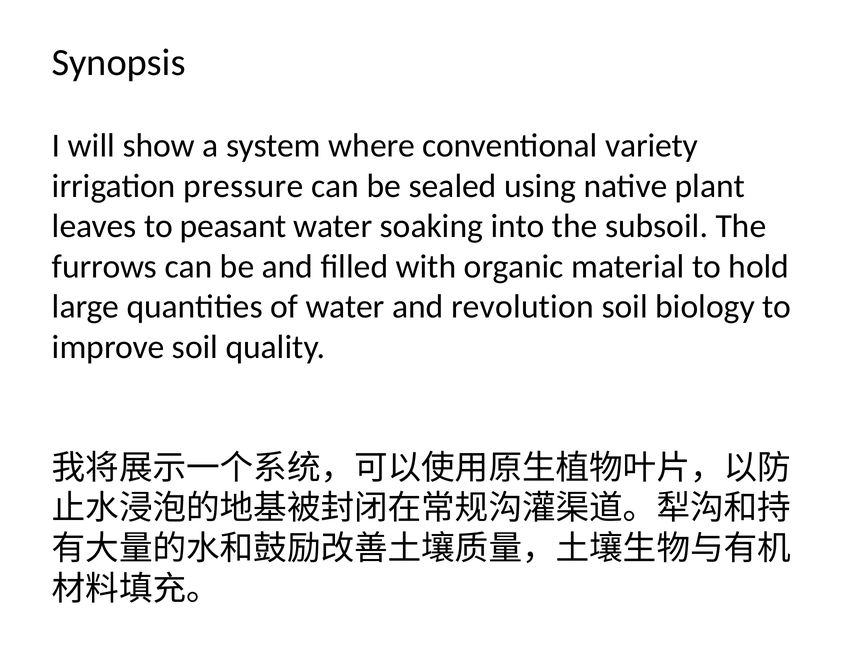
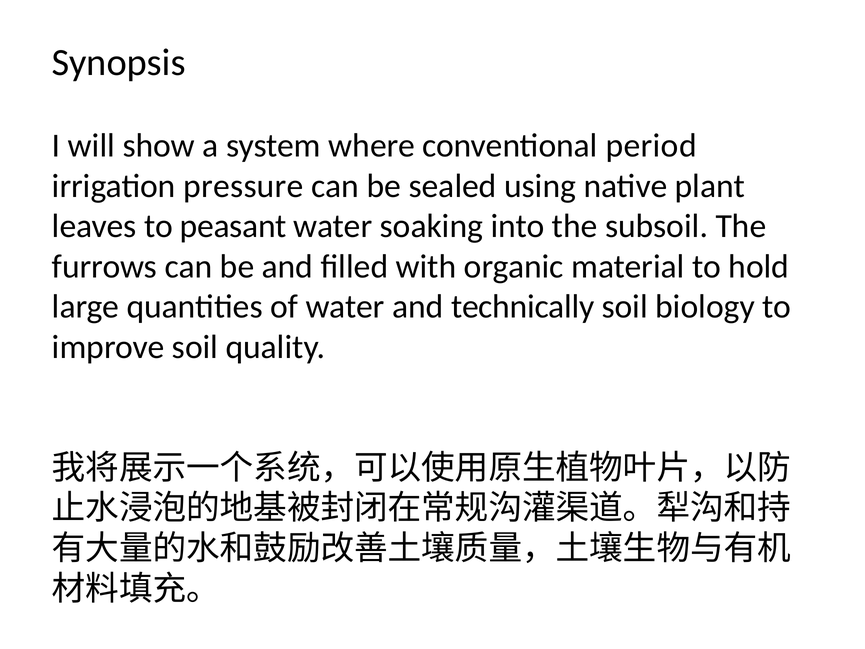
variety: variety -> period (651, 146)
revolution: revolution -> technically (523, 307)
